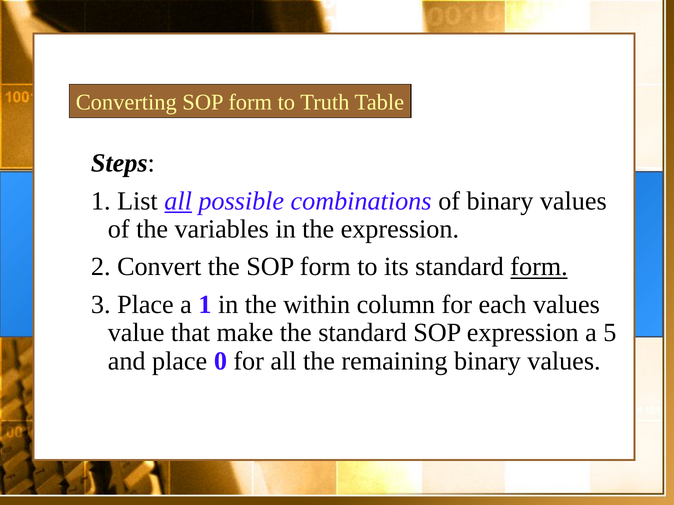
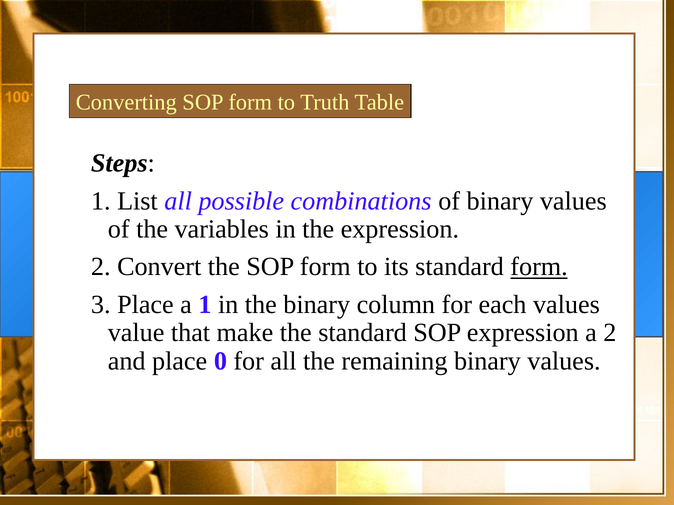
all underline: present -> none (178, 201)
the within: within -> binary (317, 305)
a 5: 5 -> 2 (610, 333)
